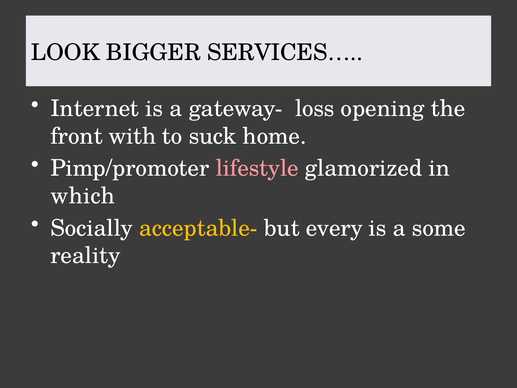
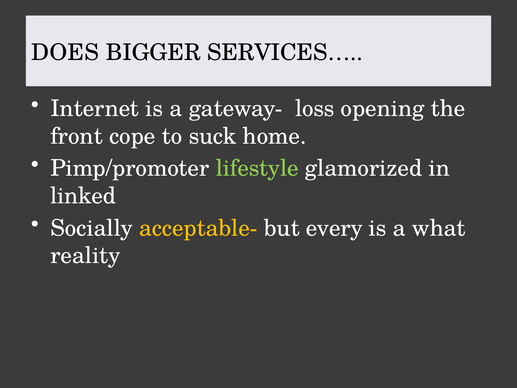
LOOK: LOOK -> DOES (65, 52)
with: with -> cope (132, 136)
lifestyle colour: pink -> light green (257, 168)
which: which -> linked (83, 196)
some: some -> what (439, 228)
